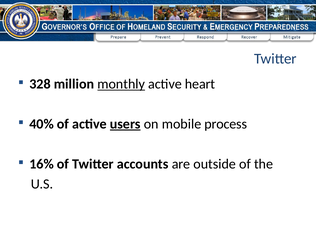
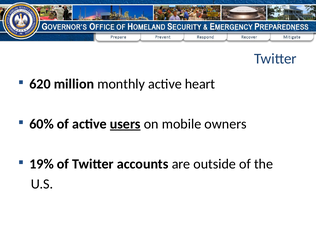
328: 328 -> 620 (40, 84)
monthly underline: present -> none (121, 84)
40%: 40% -> 60% (42, 124)
process: process -> owners (226, 124)
16%: 16% -> 19% (42, 164)
